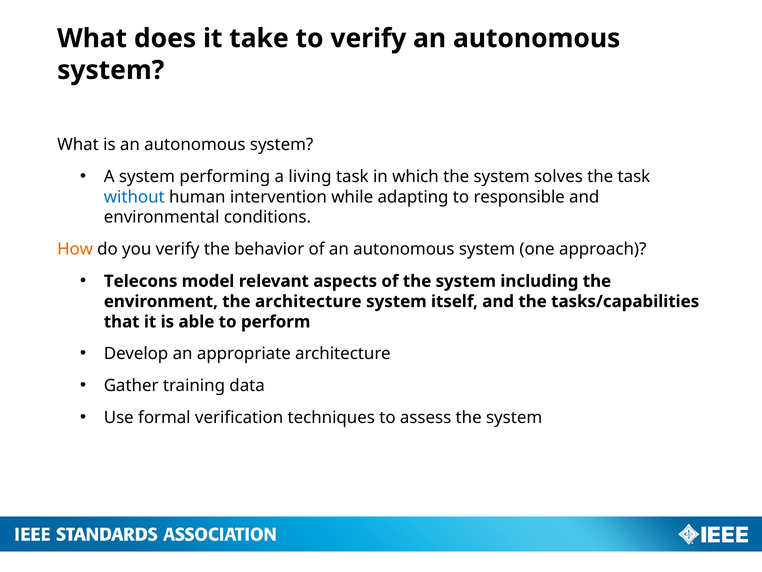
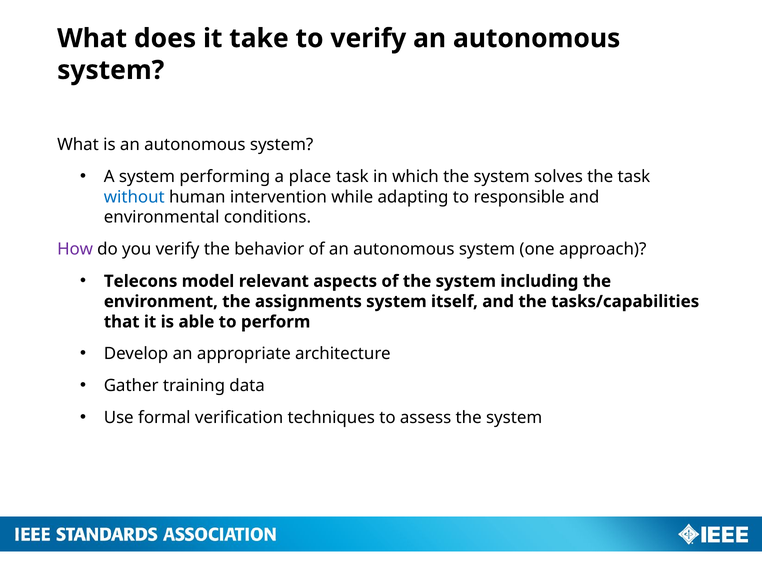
living: living -> place (310, 177)
How colour: orange -> purple (75, 249)
the architecture: architecture -> assignments (308, 301)
